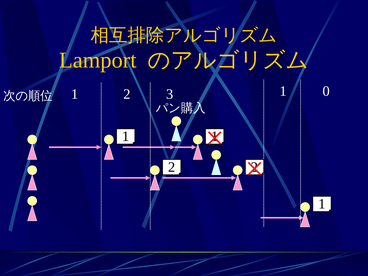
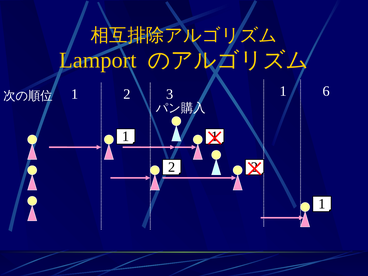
0: 0 -> 6 (326, 91)
